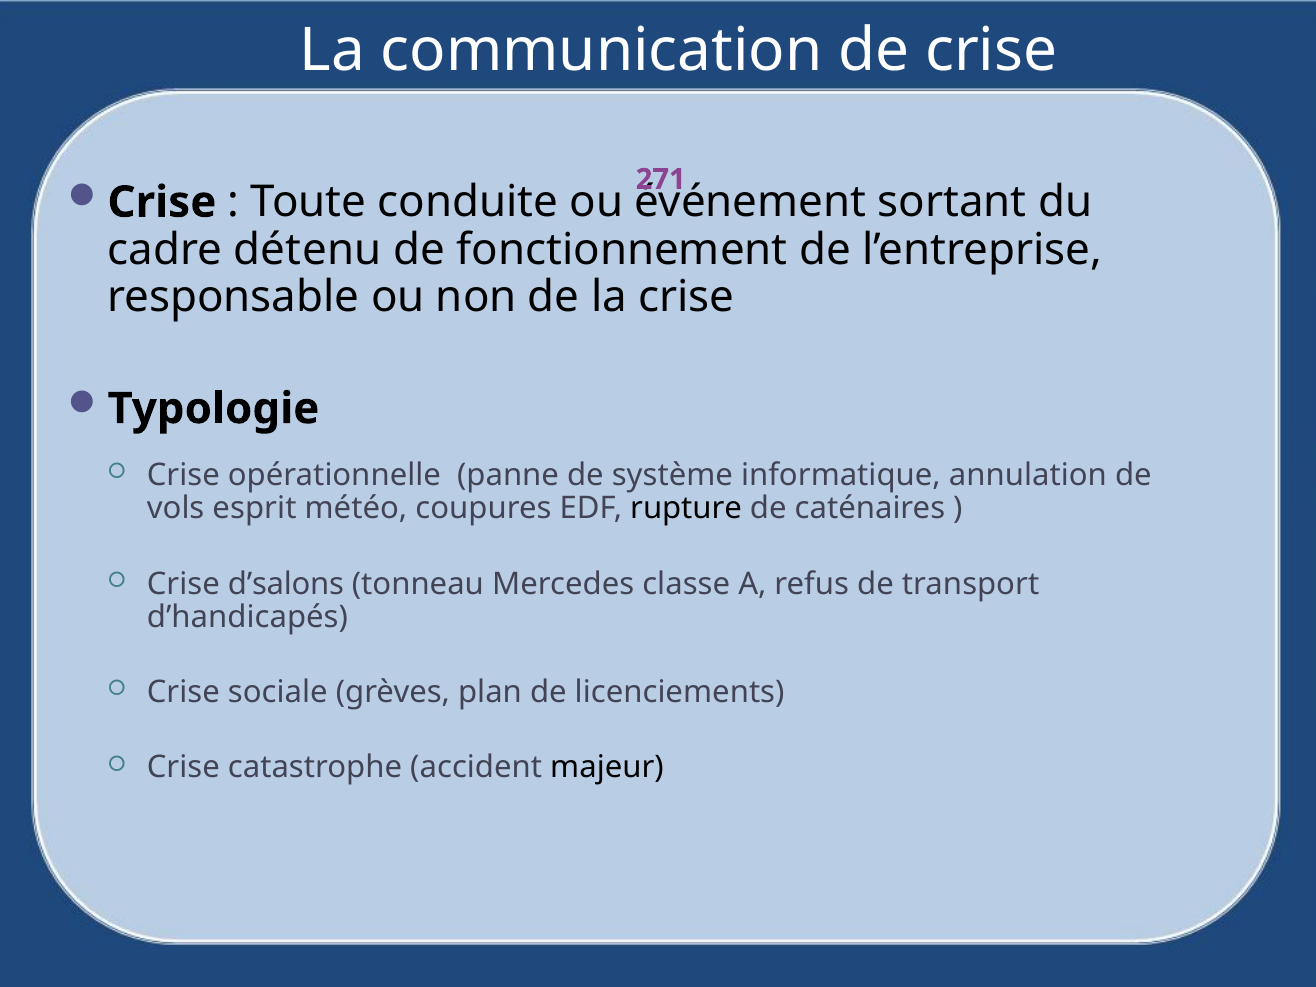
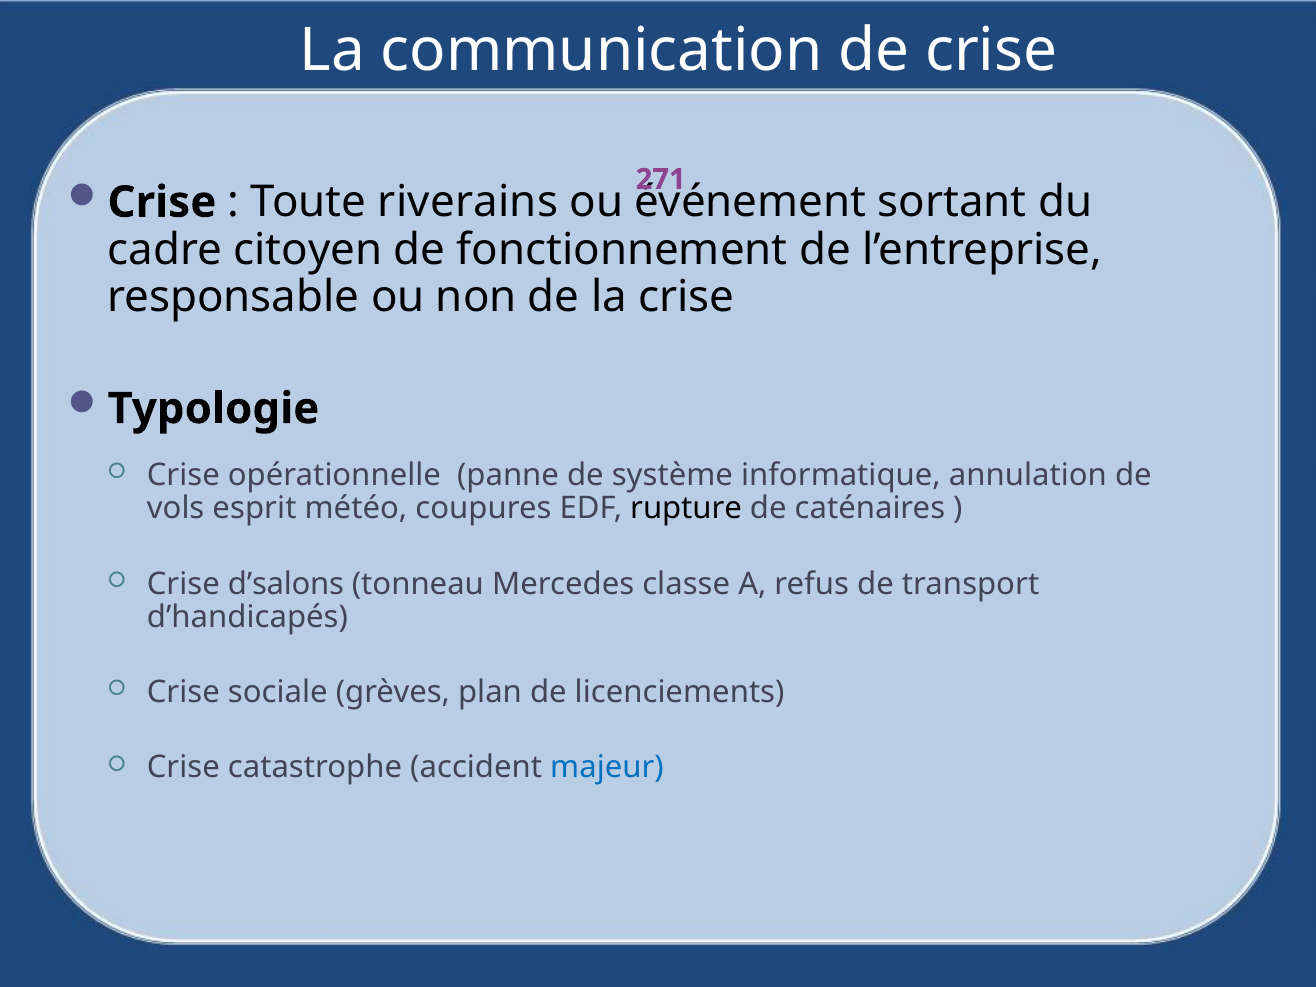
conduite: conduite -> riverains (468, 202)
détenu: détenu -> citoyen (308, 250)
majeur colour: black -> blue (607, 768)
